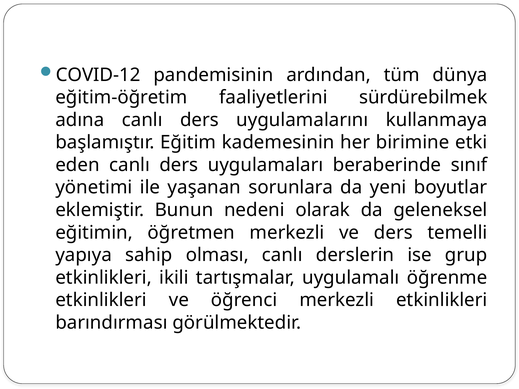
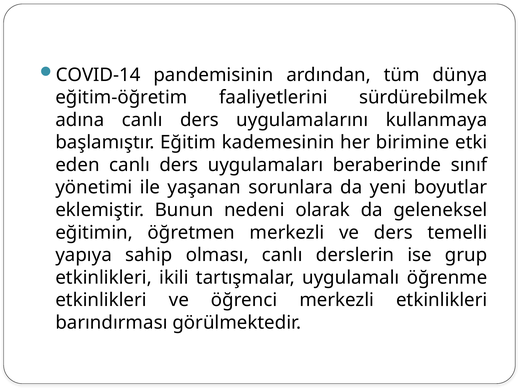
COVID-12: COVID-12 -> COVID-14 (98, 75)
